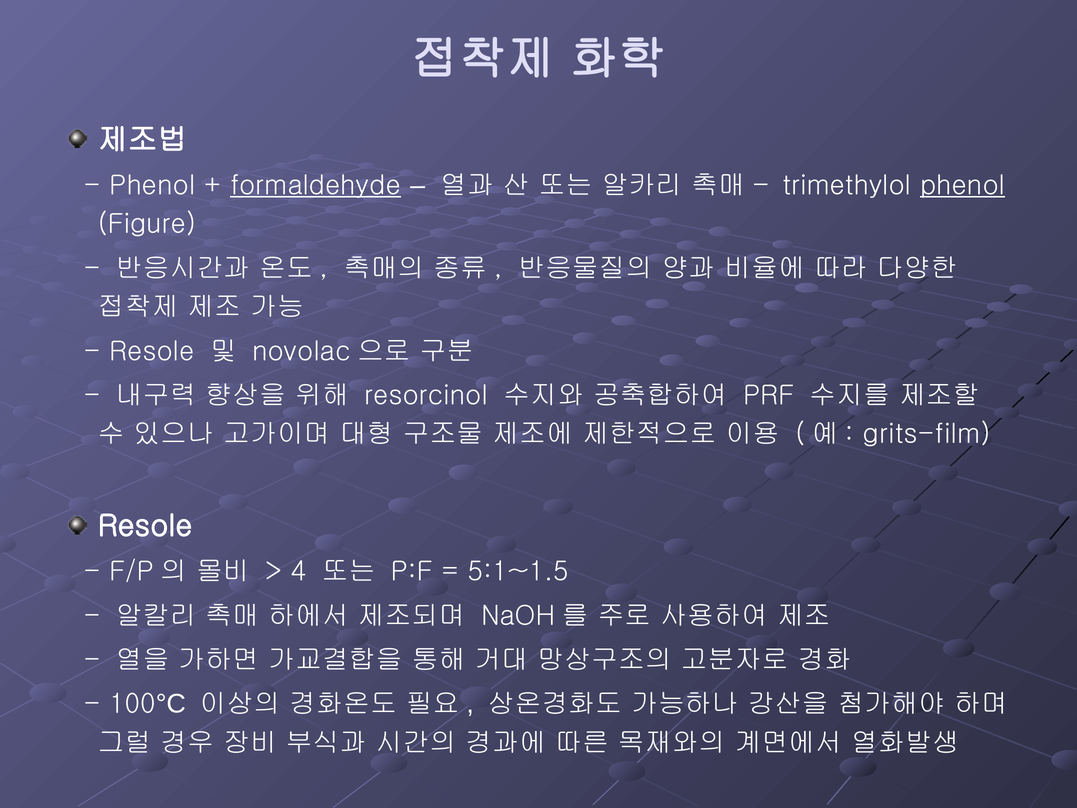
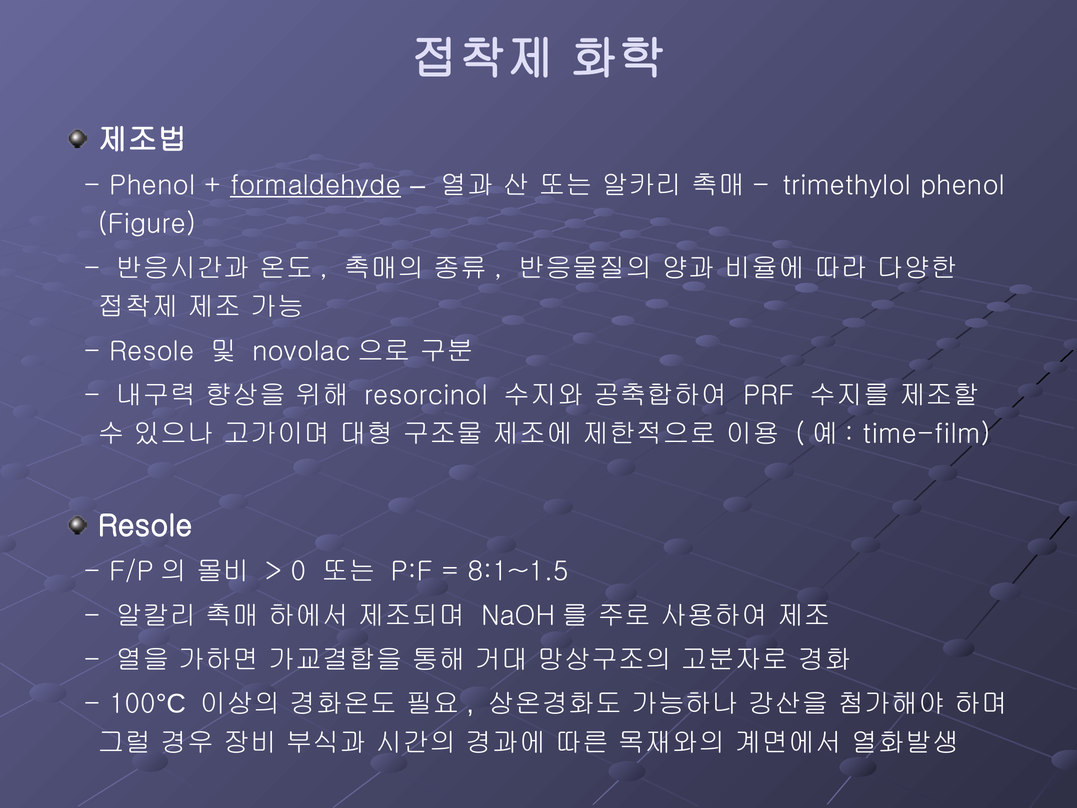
phenol underline: present -> none (963, 185)
grits-film: grits-film -> time-film (927, 434)
4: 4 -> 0 (299, 571)
5:1~1.5: 5:1~1.5 -> 8:1~1.5 (518, 571)
